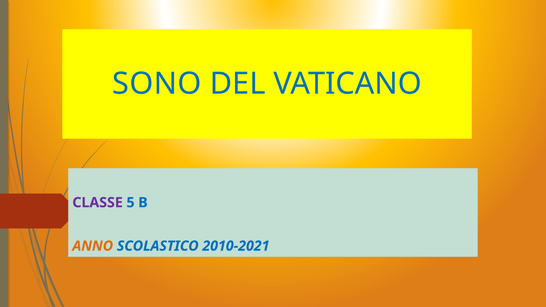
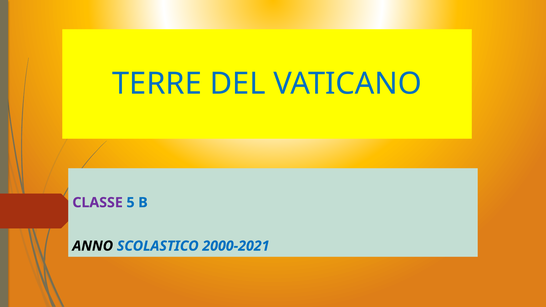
SONO: SONO -> TERRE (157, 84)
ANNO colour: orange -> black (93, 246)
2010-2021: 2010-2021 -> 2000-2021 (236, 246)
